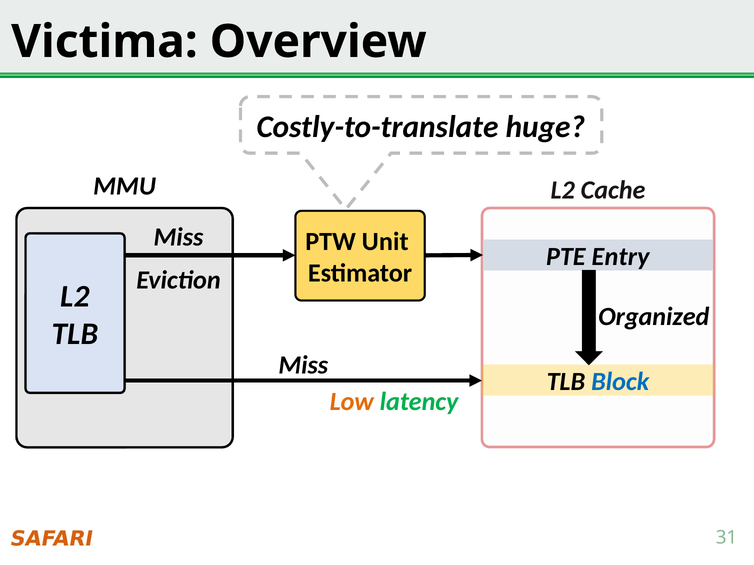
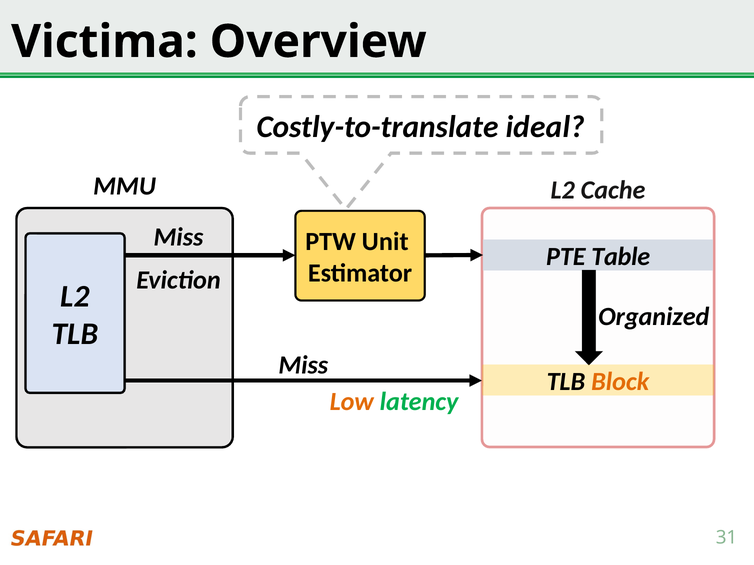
huge: huge -> ideal (545, 127)
Entry: Entry -> Table (621, 257)
Block colour: blue -> orange (620, 382)
